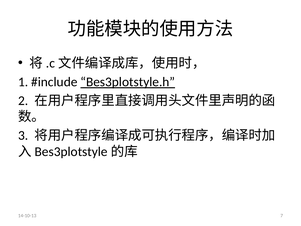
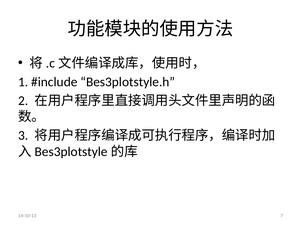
Bes3plotstyle.h underline: present -> none (128, 82)
